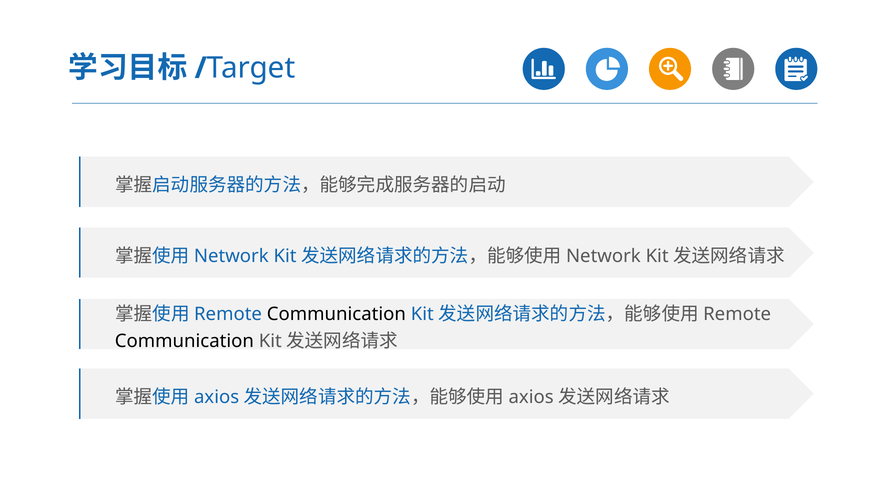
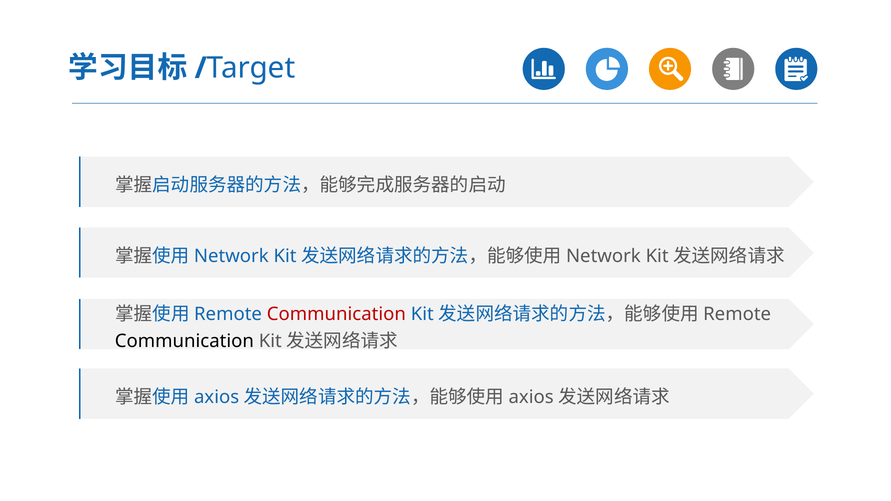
Communication colour: black -> red (336, 314)
